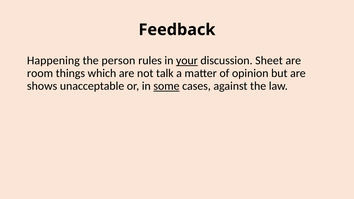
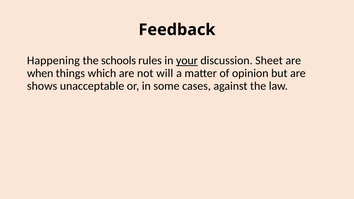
person: person -> schools (119, 61)
room: room -> when (40, 73)
talk: talk -> will (165, 73)
some underline: present -> none (166, 86)
